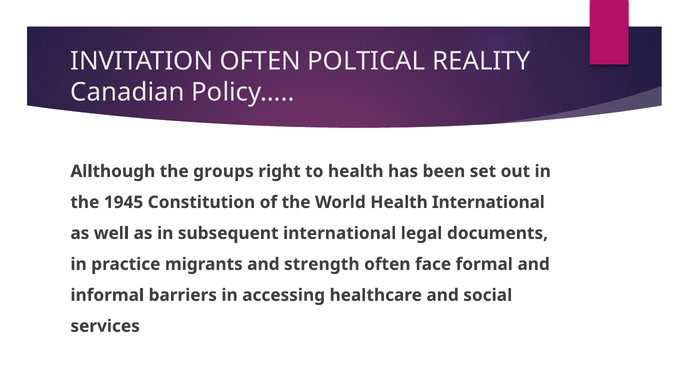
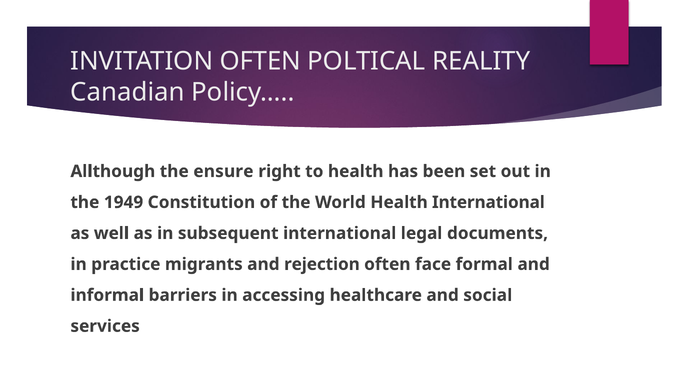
groups: groups -> ensure (223, 172)
1945: 1945 -> 1949 (124, 203)
strength: strength -> rejection (322, 265)
